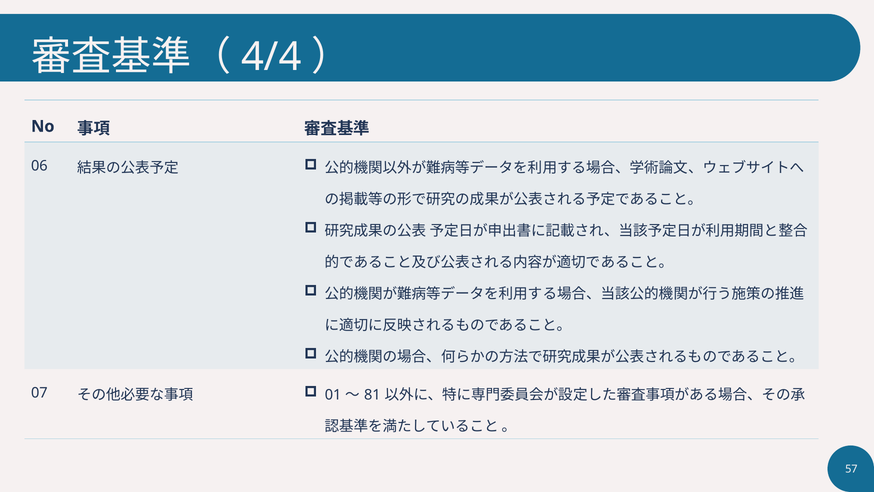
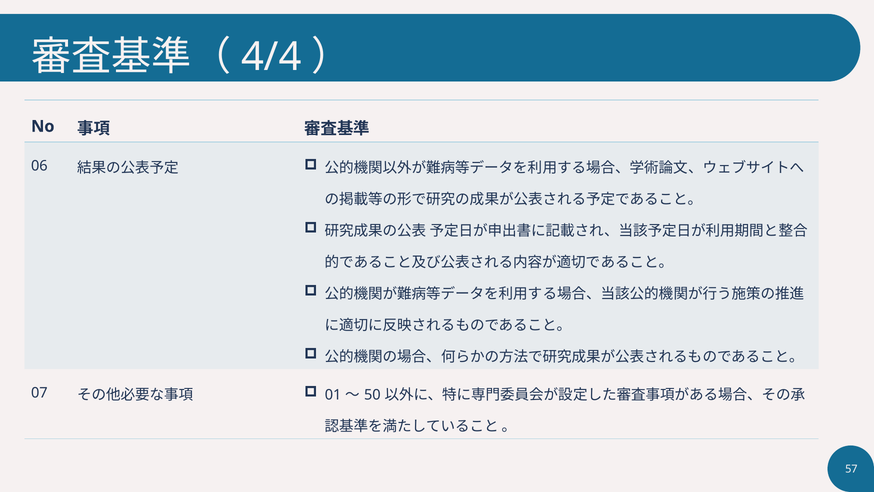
81: 81 -> 50 (372, 395)
